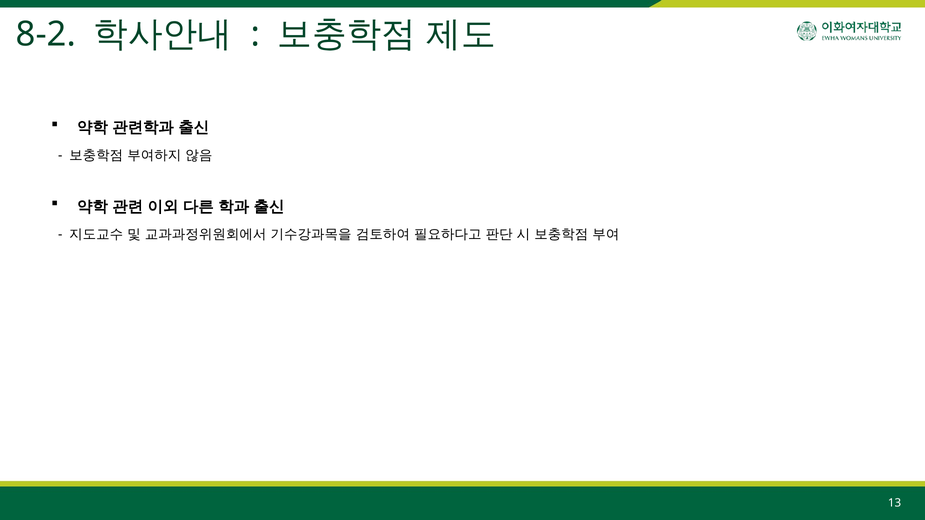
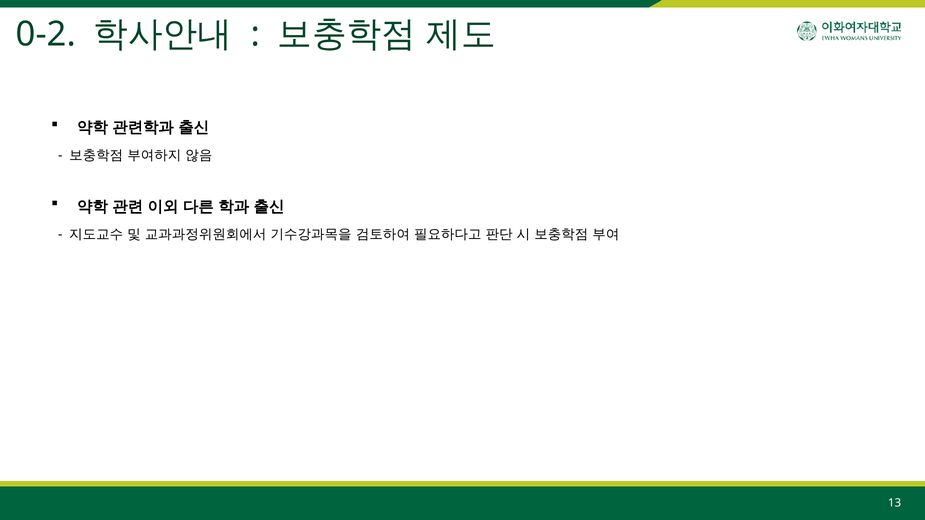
8-2: 8-2 -> 0-2 (46, 34)
